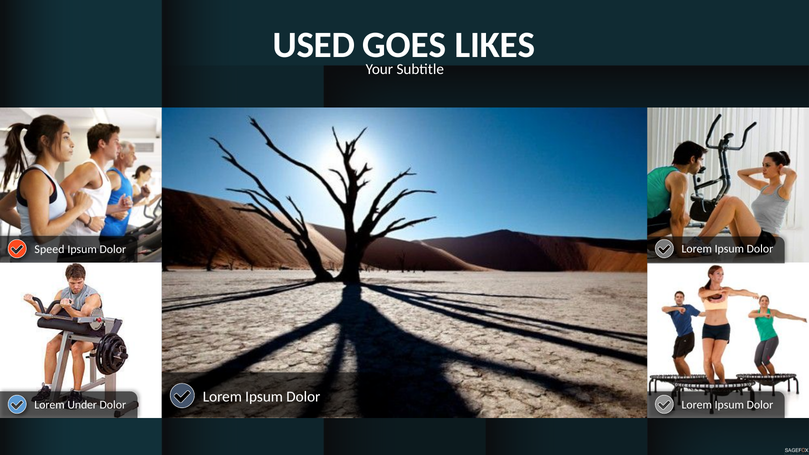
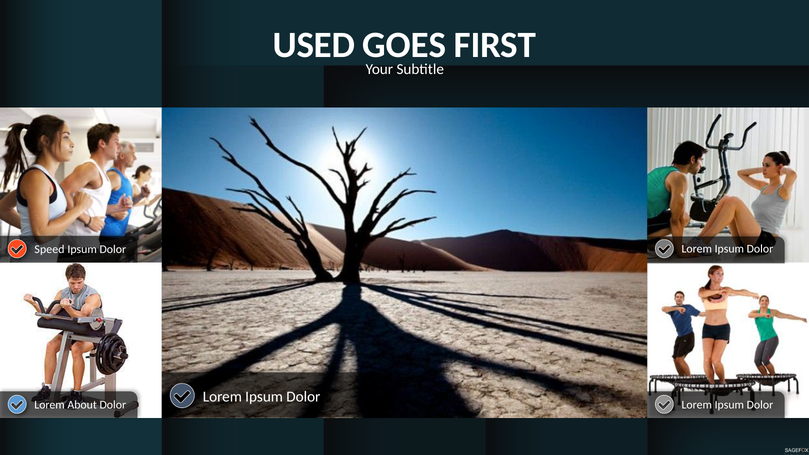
LIKES: LIKES -> FIRST (495, 45)
Under: Under -> About (82, 405)
